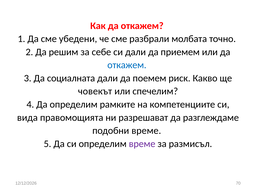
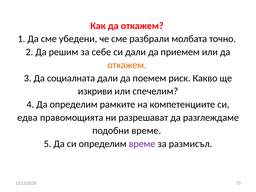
откажем colour: blue -> orange (127, 65)
човекът: човекът -> изкриви (95, 91)
вида: вида -> едва (27, 118)
